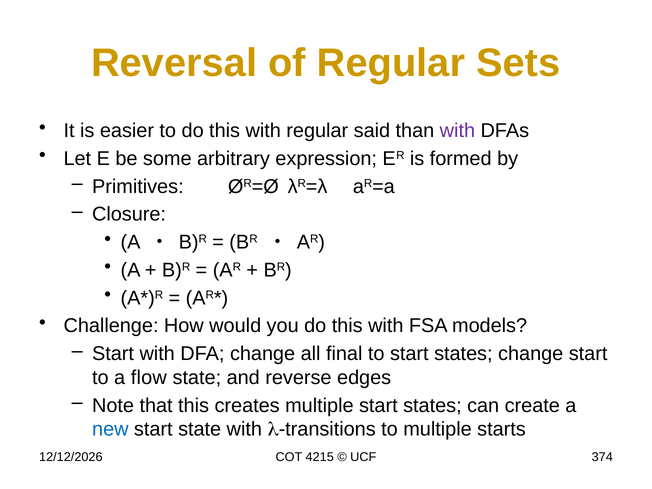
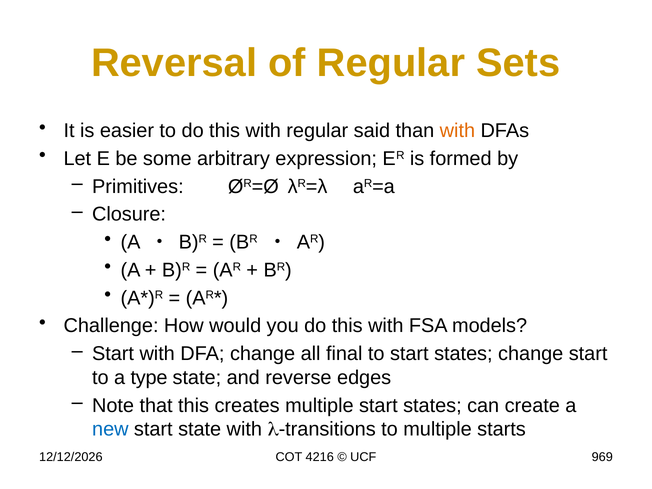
with colour: purple -> orange (457, 131)
flow: flow -> type (149, 378)
4215: 4215 -> 4216 (320, 457)
374: 374 -> 969 (602, 457)
